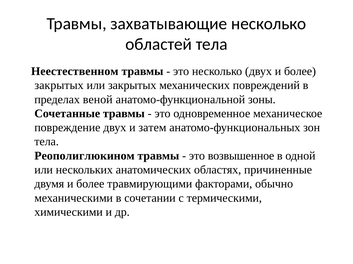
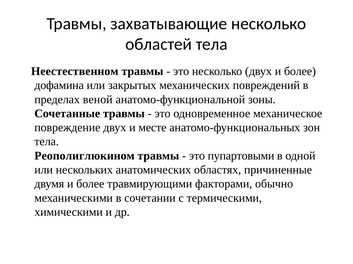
закрытых: закрытых -> дофамина (59, 86)
затем: затем -> месте (152, 128)
возвышенное: возвышенное -> пупартовыми (241, 156)
